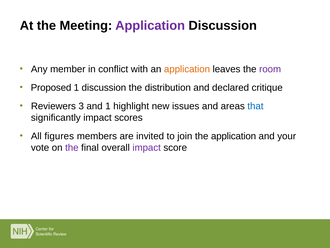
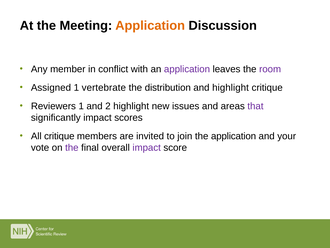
Application colour: purple -> orange (150, 26)
application colour: orange -> purple (187, 69)
Proposed: Proposed -> Assigned (51, 88)
1 discussion: discussion -> vertebrate (104, 88)
and declared: declared -> highlight (231, 88)
Reviewers 3: 3 -> 1 (81, 106)
and 1: 1 -> 2 (108, 106)
that colour: blue -> purple (255, 106)
All figures: figures -> critique (59, 136)
